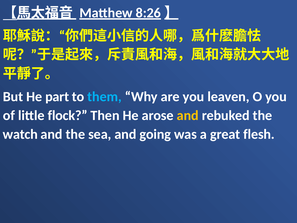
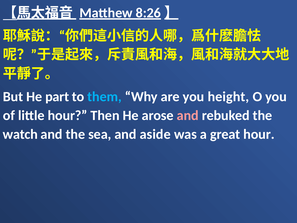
leaven: leaven -> height (228, 96)
little flock: flock -> hour (68, 115)
and colour: yellow -> pink (188, 115)
going: going -> aside (155, 134)
great flesh: flesh -> hour (259, 134)
